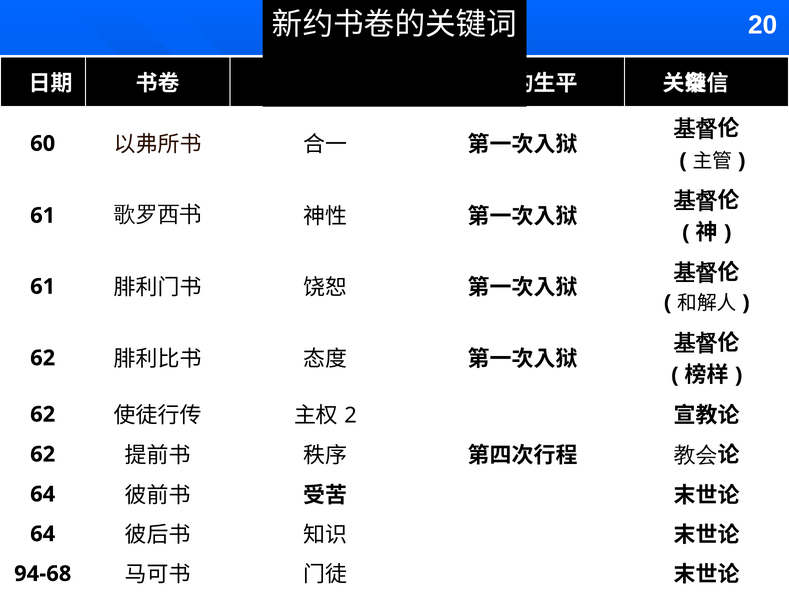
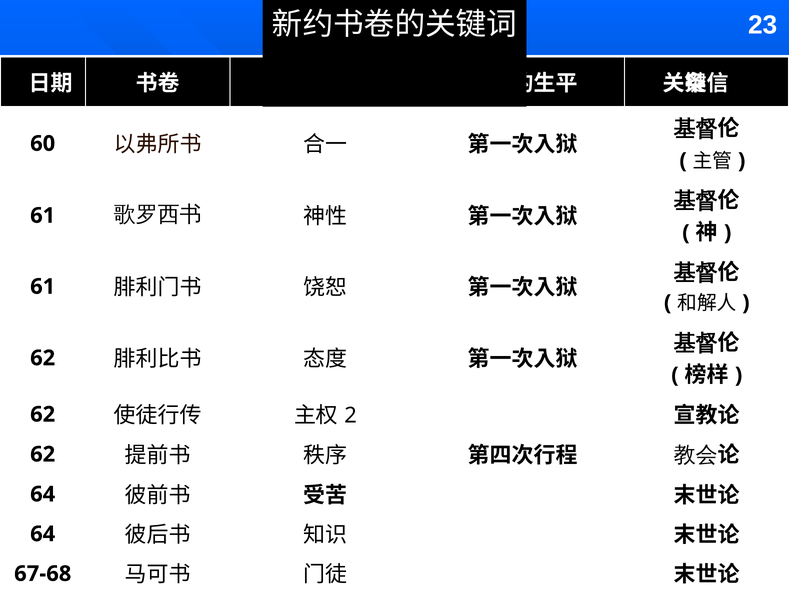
20: 20 -> 23 (763, 25)
94-68: 94-68 -> 67-68 (43, 573)
